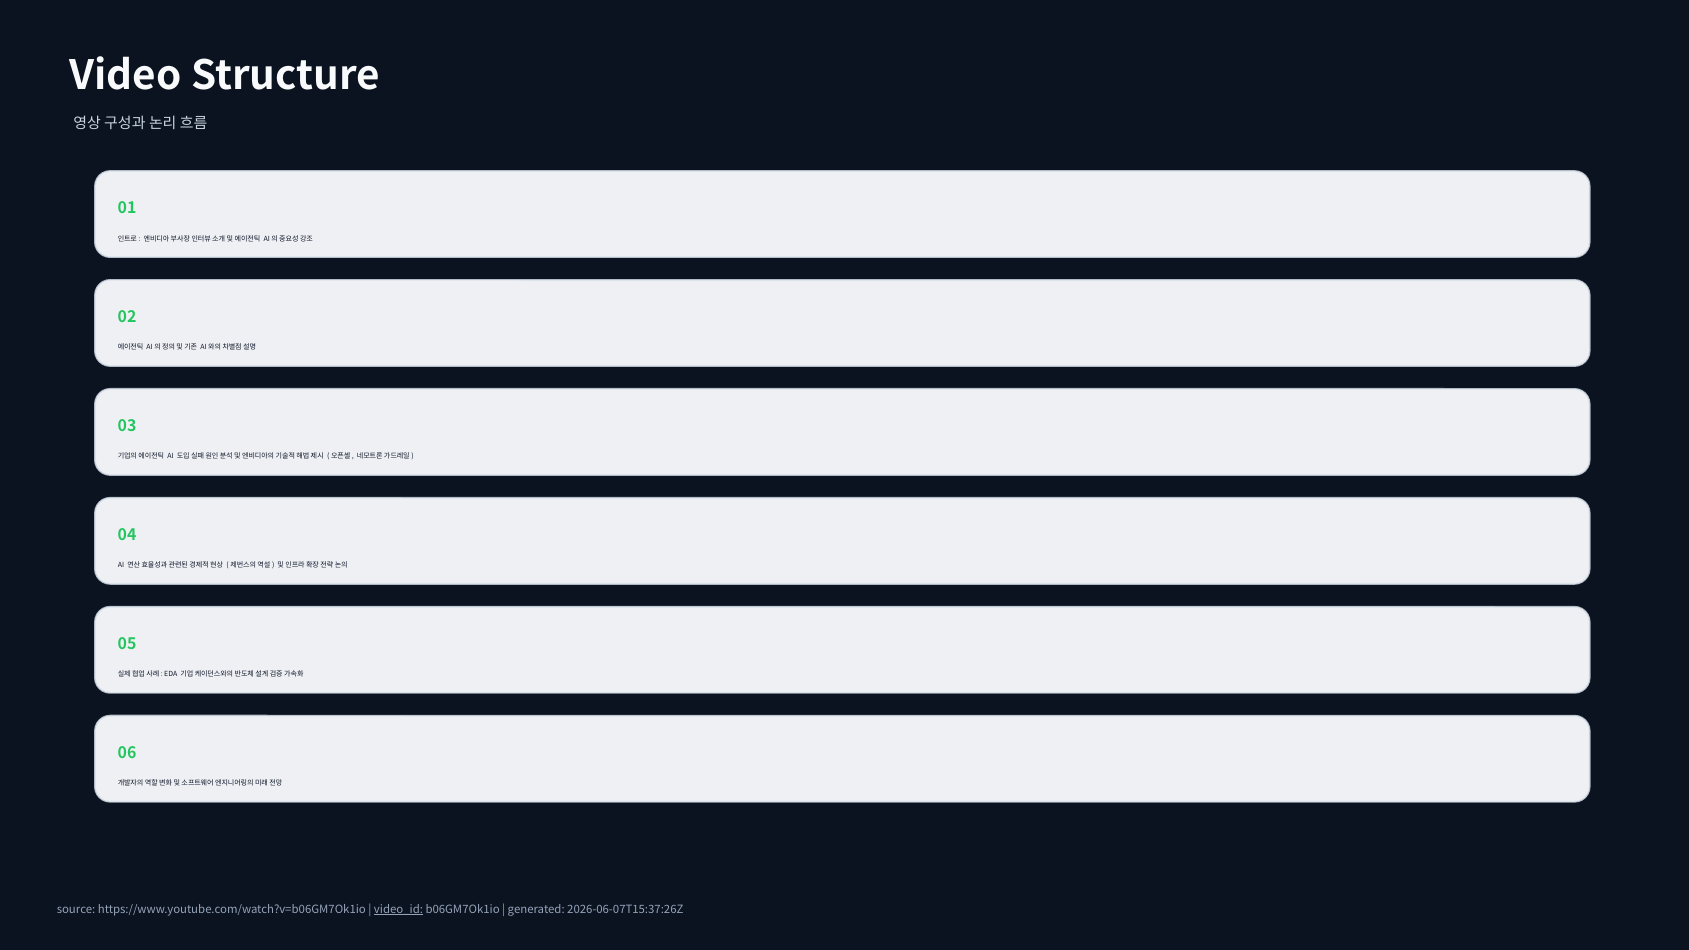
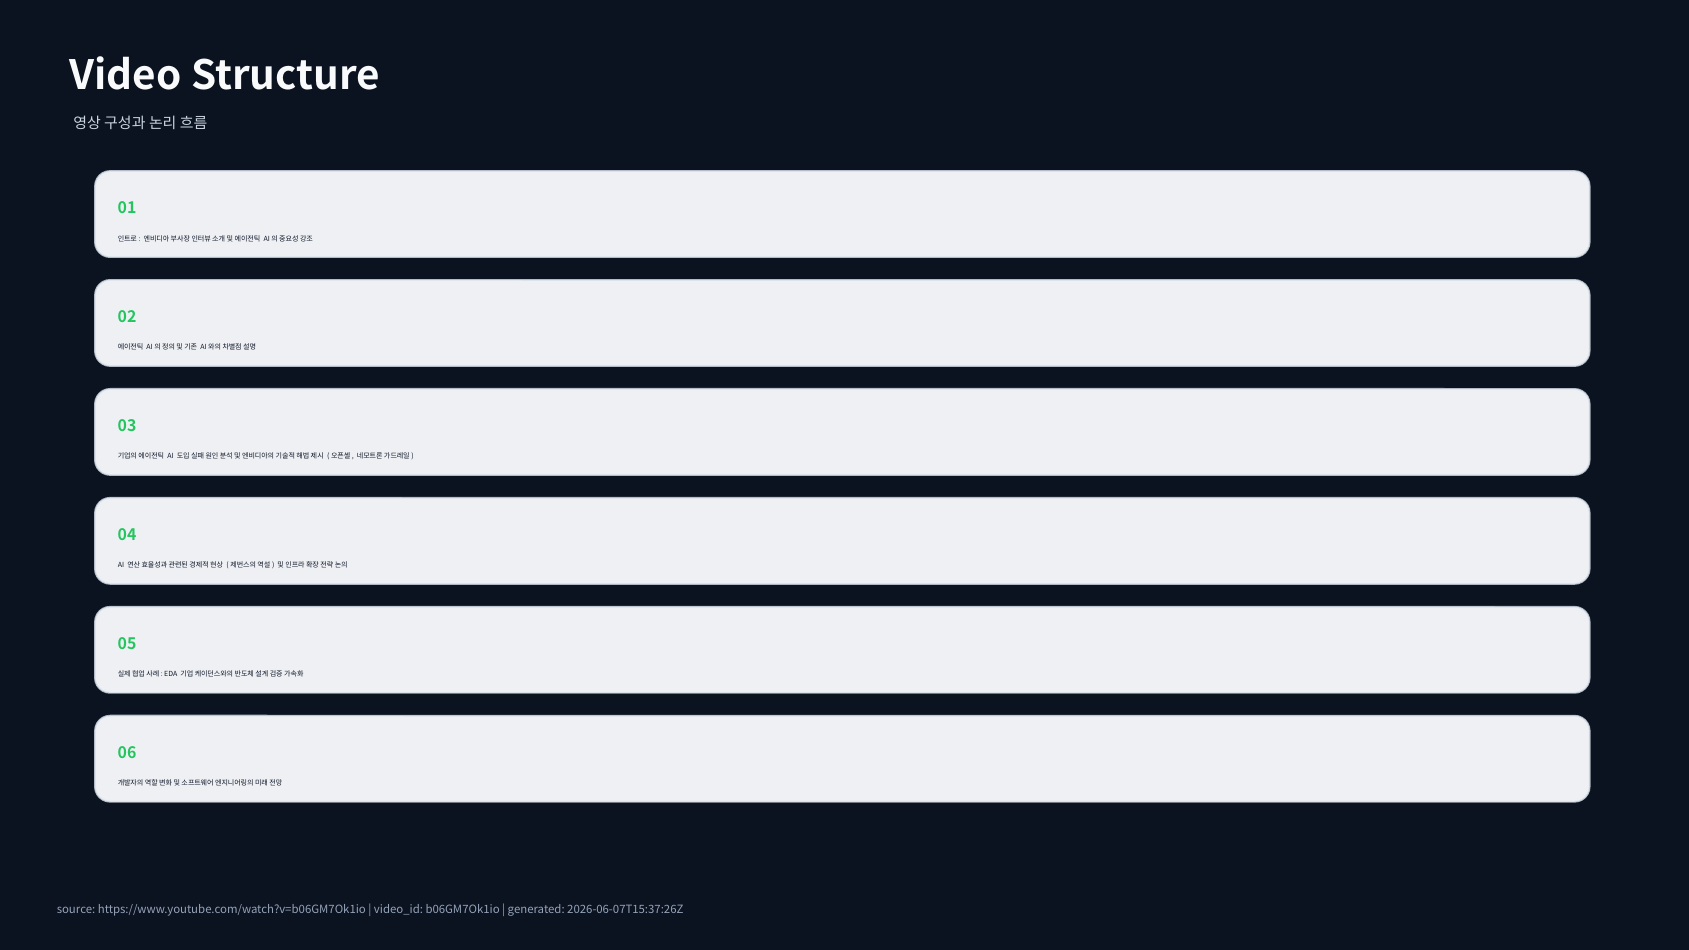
video_id underline: present -> none (399, 910)
